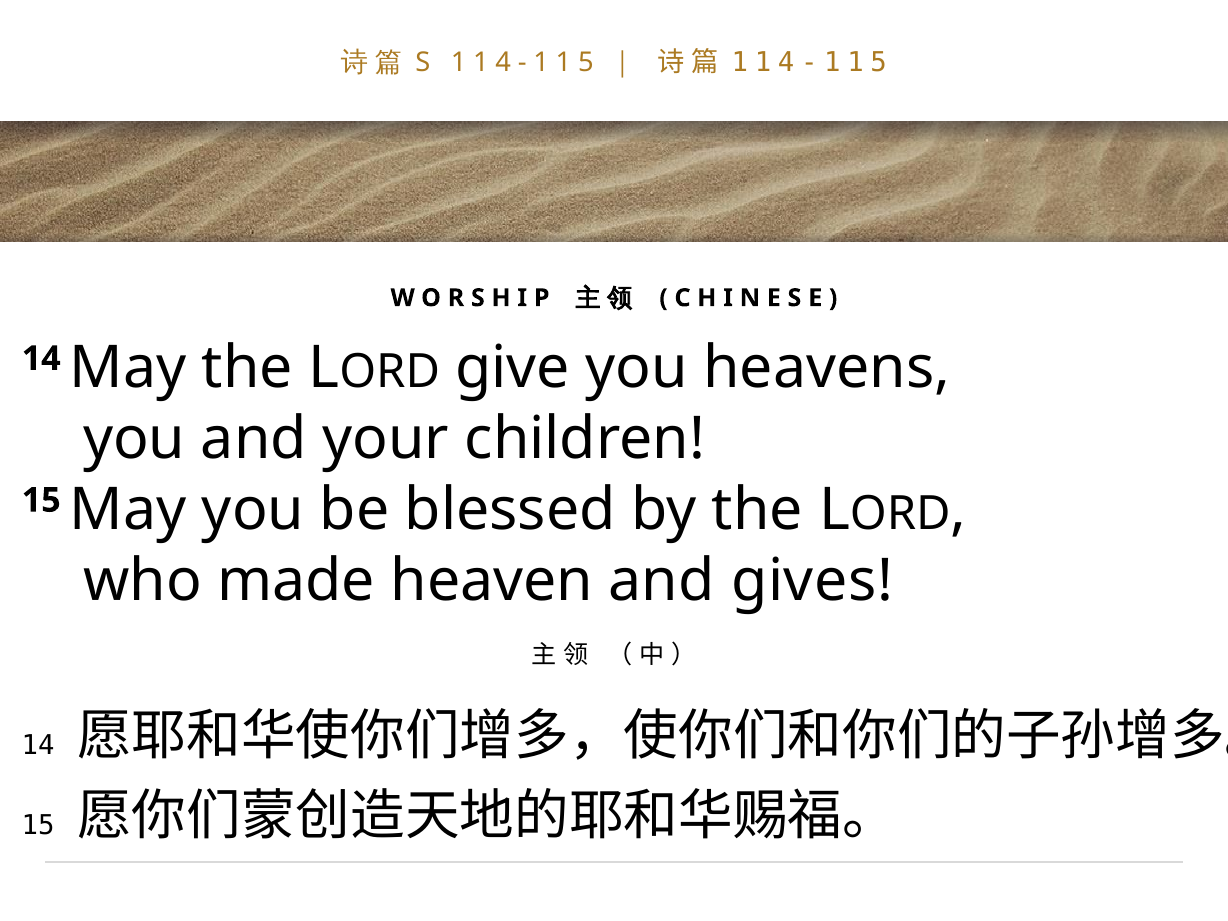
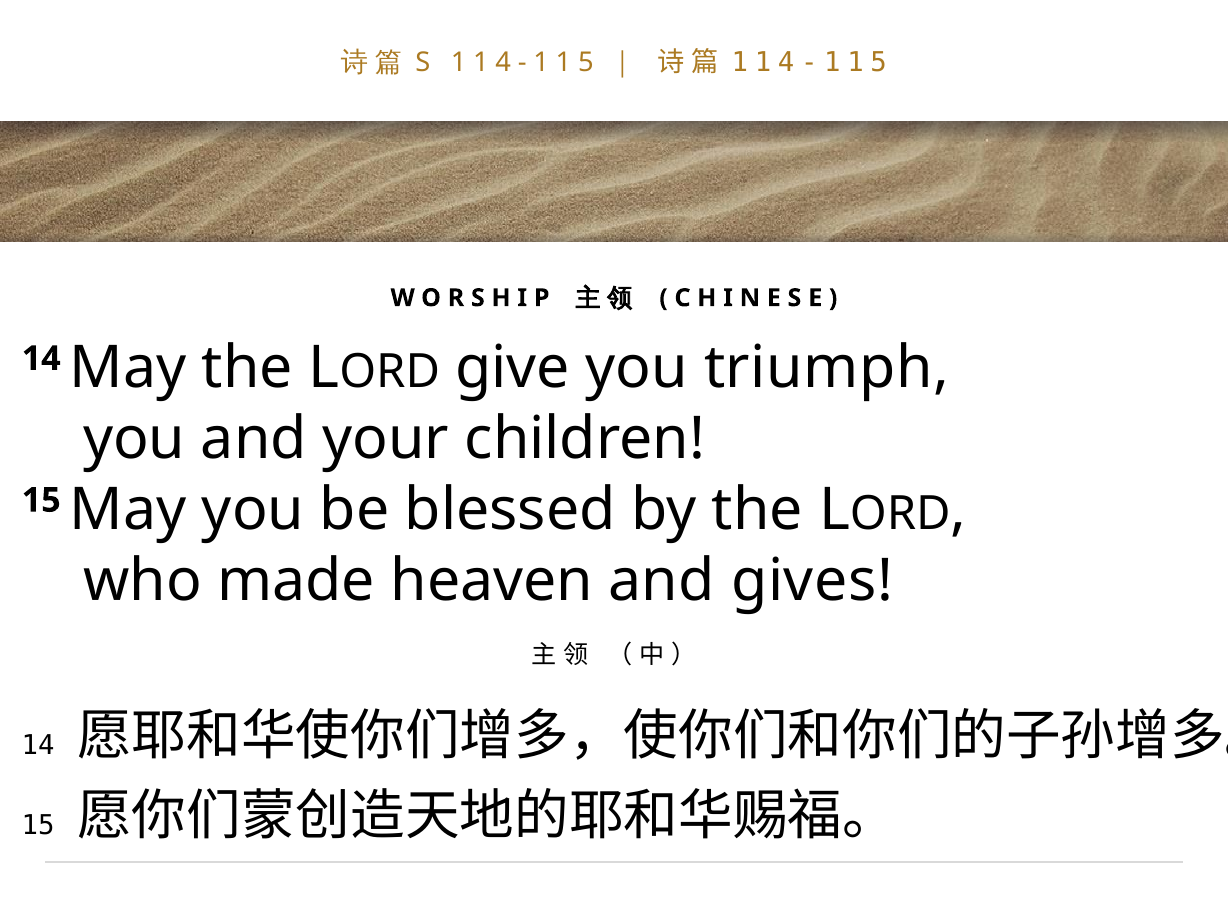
heavens: heavens -> triumph (827, 368)
